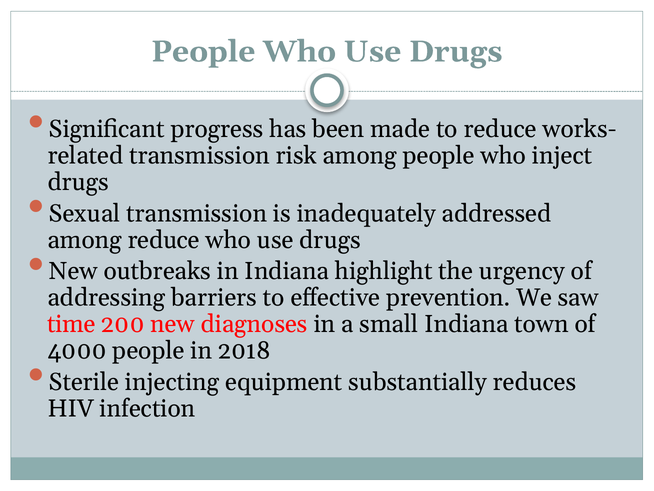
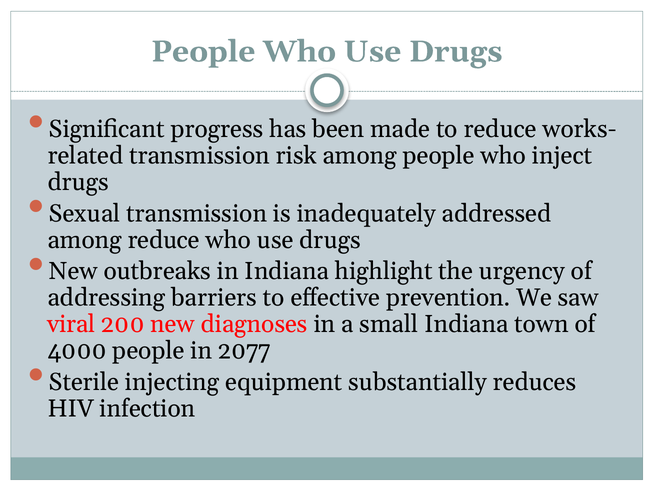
time: time -> viral (71, 324)
2018: 2018 -> 2077 (244, 351)
